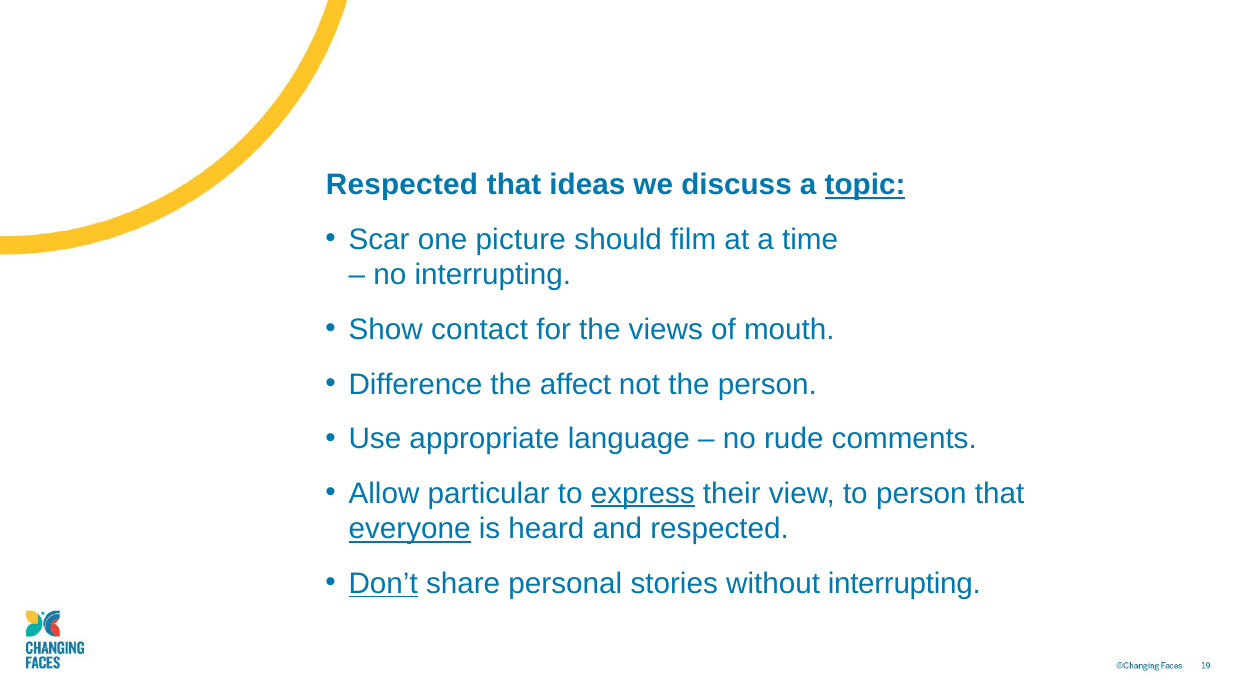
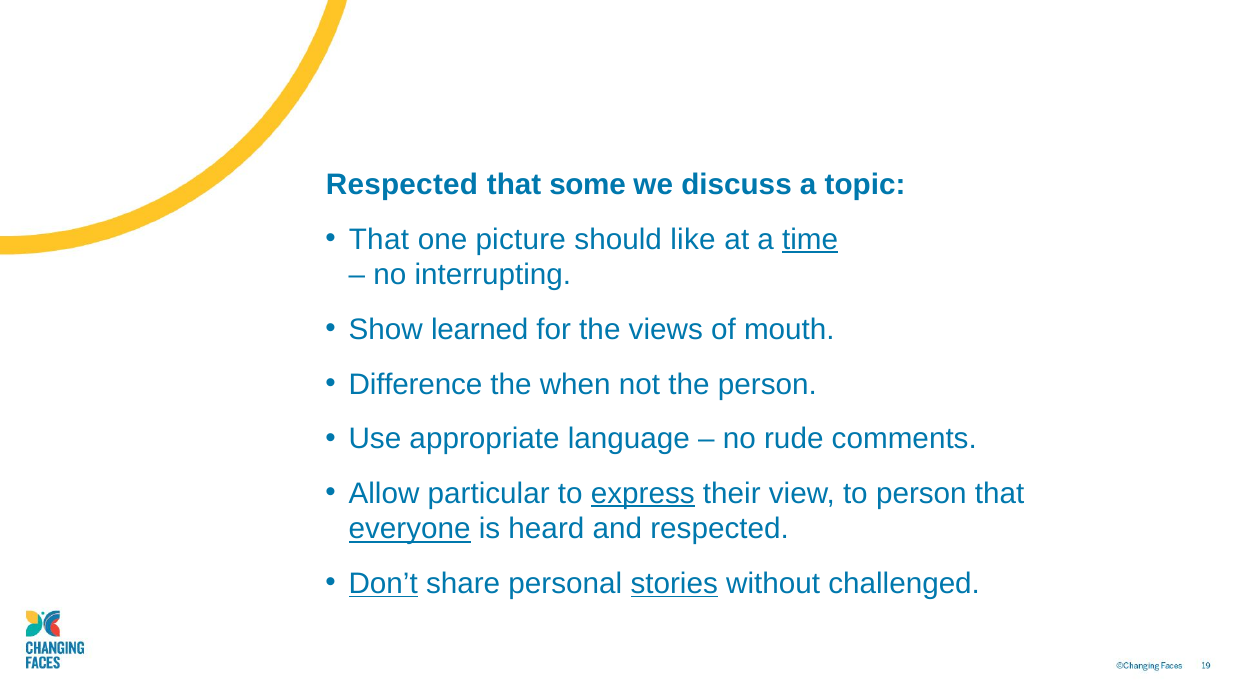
ideas: ideas -> some (588, 185)
topic underline: present -> none (865, 185)
Scar: Scar -> That (379, 240)
film: film -> like (693, 240)
time underline: none -> present (810, 240)
contact: contact -> learned (480, 330)
affect: affect -> when (575, 385)
stories underline: none -> present (674, 584)
without interrupting: interrupting -> challenged (904, 584)
